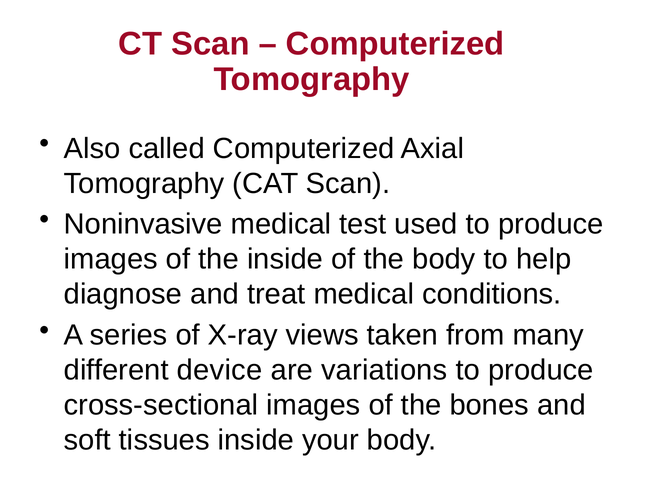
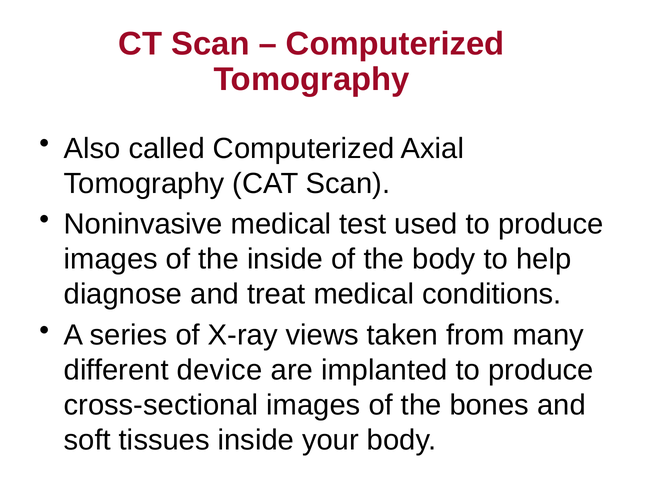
variations: variations -> implanted (384, 370)
